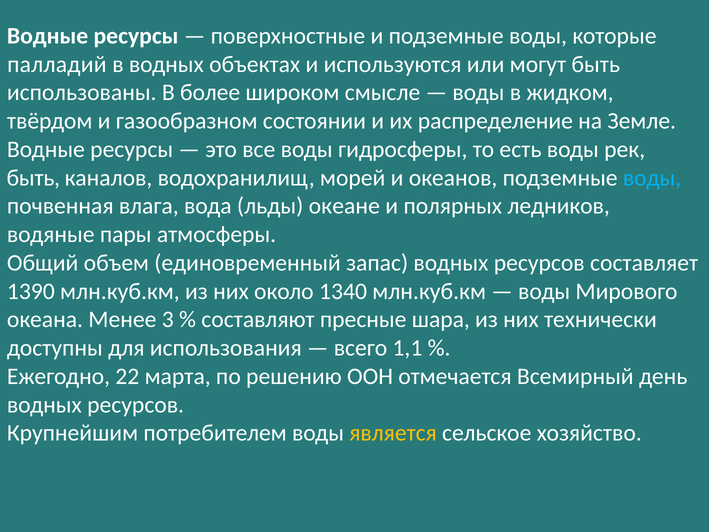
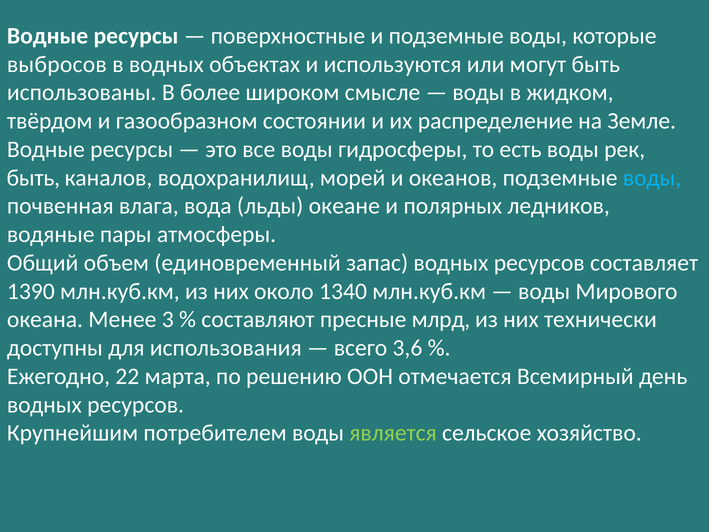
палладий: палладий -> выбросов (57, 64)
шара: шара -> млрд (441, 320)
1,1: 1,1 -> 3,6 (407, 348)
является colour: yellow -> light green (393, 433)
